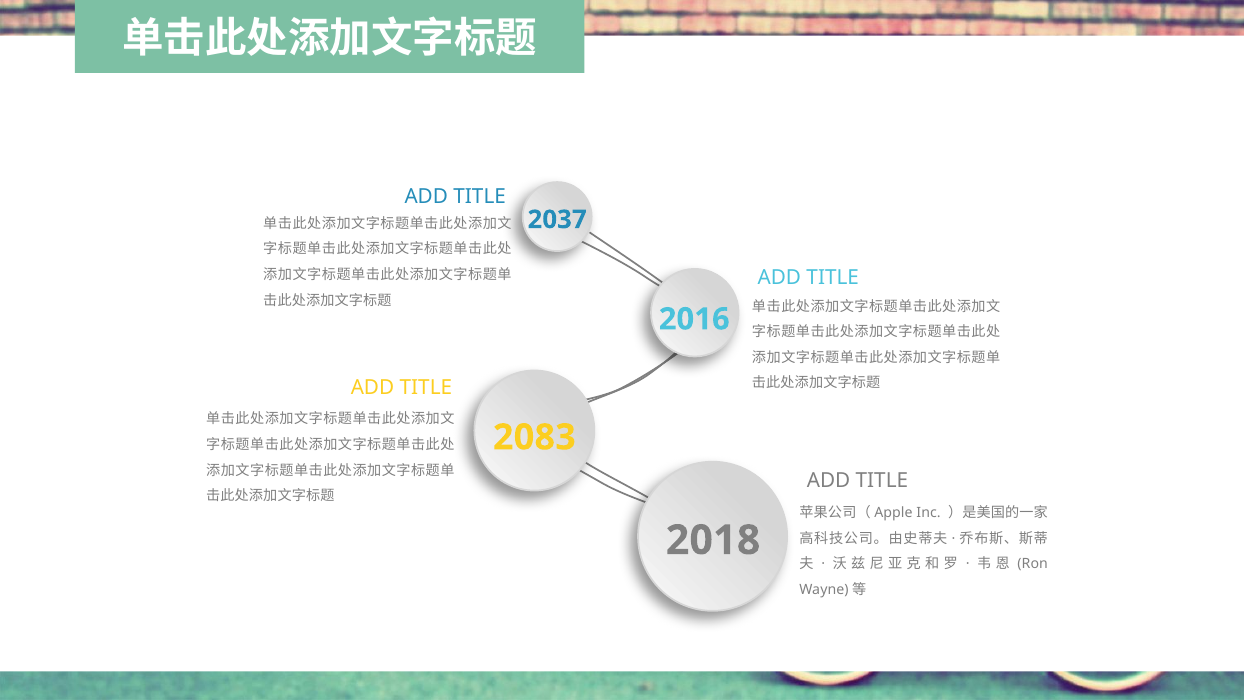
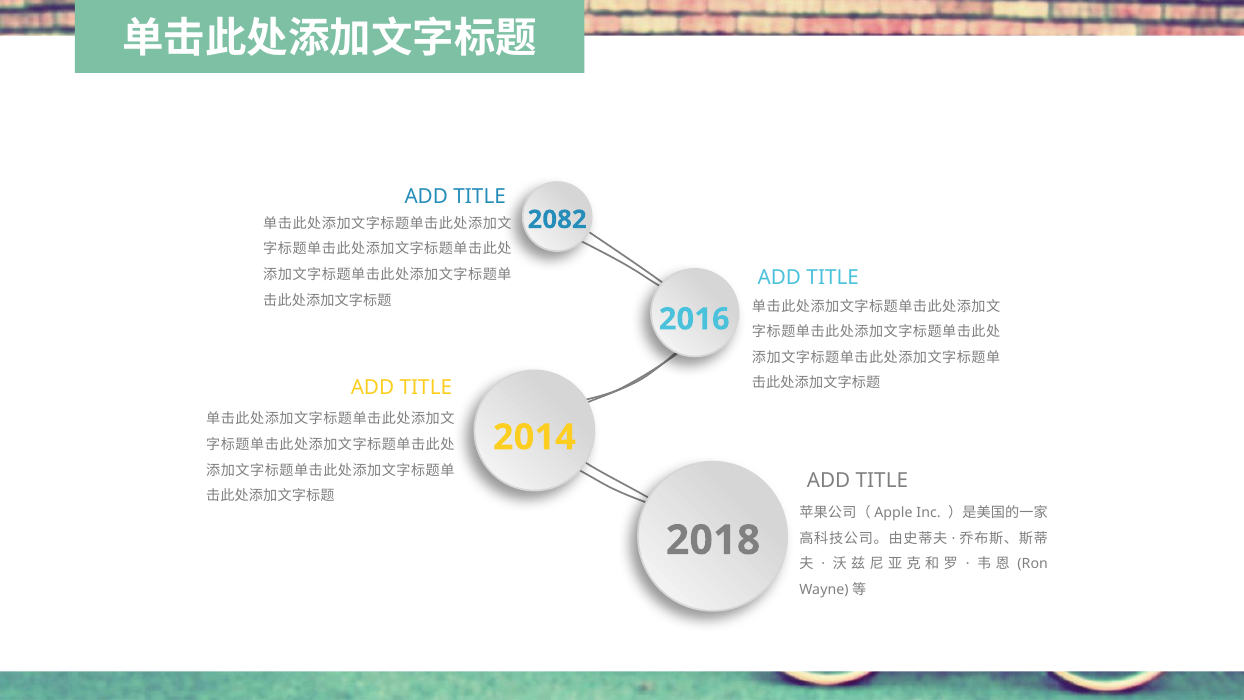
2037: 2037 -> 2082 (557, 220)
2083: 2083 -> 2014 (534, 437)
